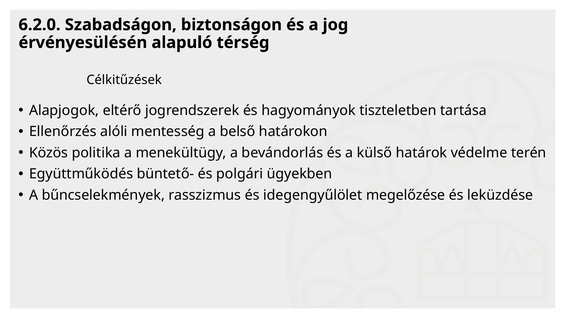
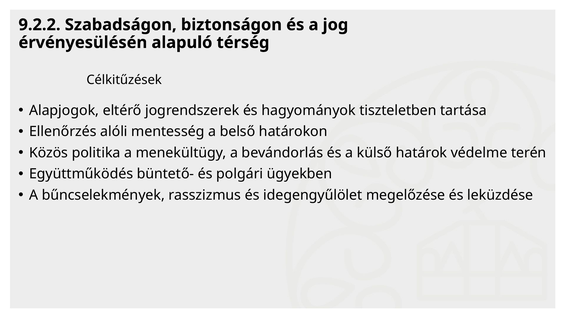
6.2.0: 6.2.0 -> 9.2.2 (40, 25)
